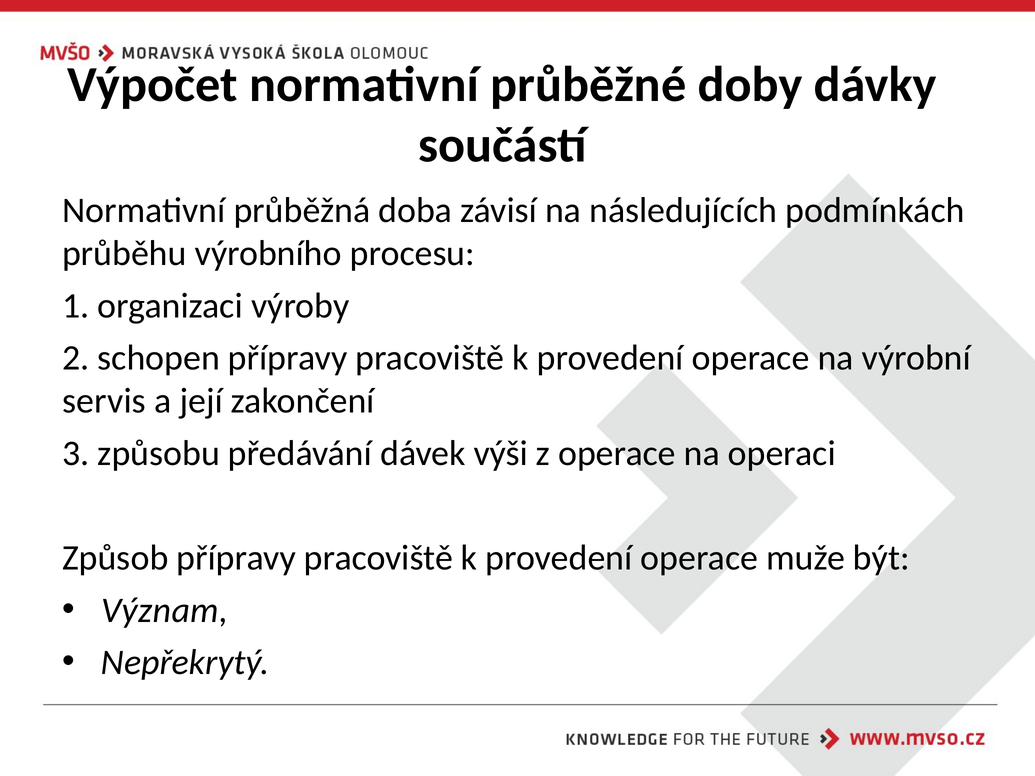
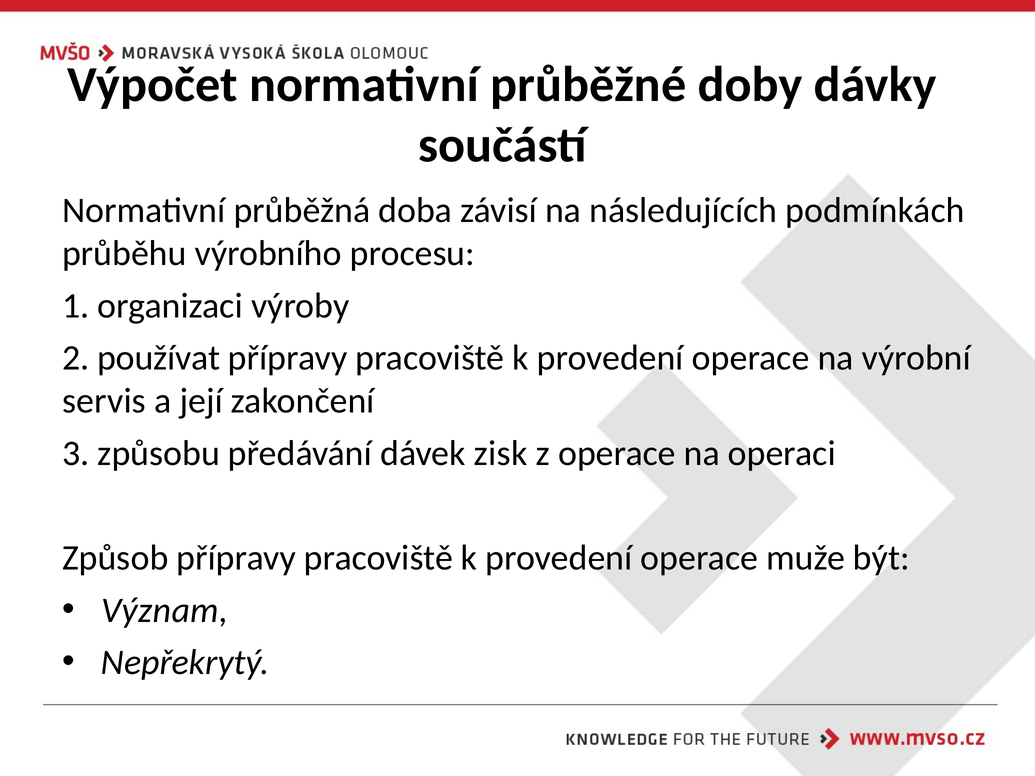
schopen: schopen -> používat (159, 358)
výši: výši -> zisk (501, 454)
